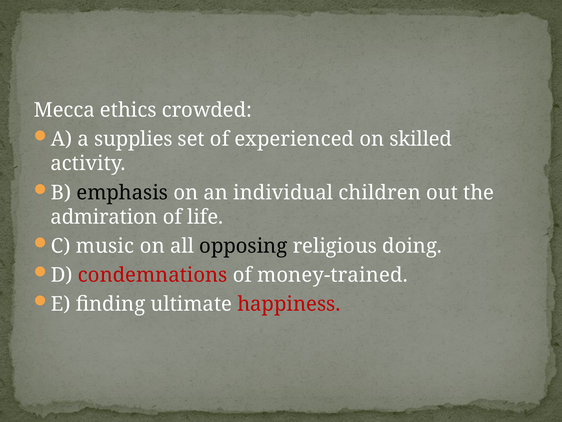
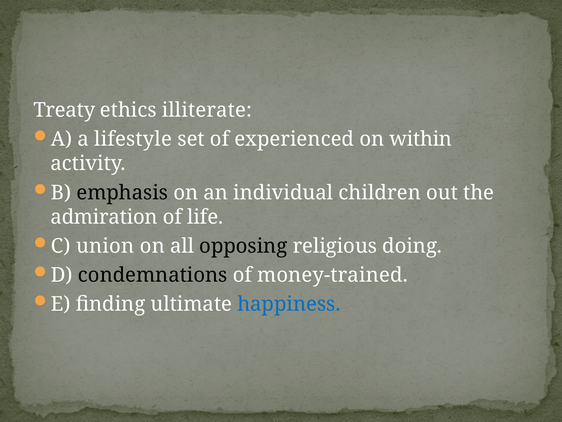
Mecca: Mecca -> Treaty (64, 110)
crowded: crowded -> illiterate (207, 110)
supplies: supplies -> lifestyle (133, 139)
skilled: skilled -> within (421, 139)
music: music -> union (105, 246)
condemnations colour: red -> black (153, 275)
happiness colour: red -> blue (289, 304)
